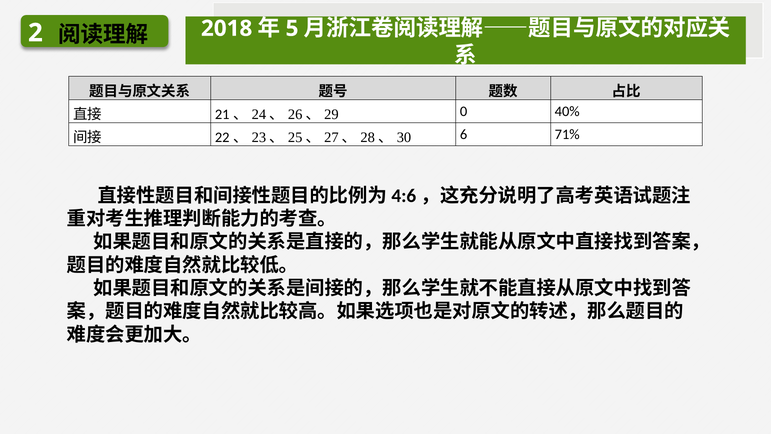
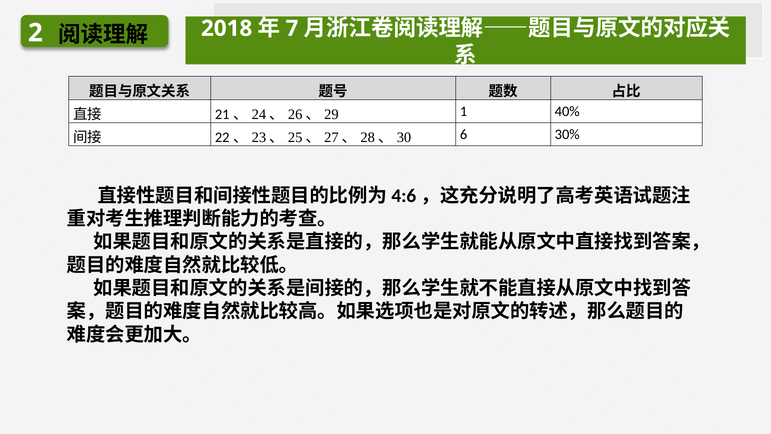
5: 5 -> 7 (292, 28)
0: 0 -> 1 (464, 111)
71%: 71% -> 30% (567, 135)
